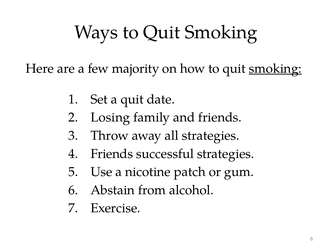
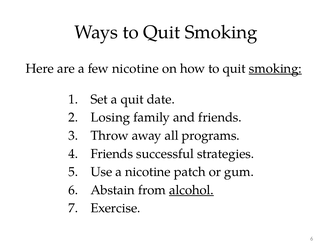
few majority: majority -> nicotine (135, 69)
all strategies: strategies -> programs (211, 135)
alcohol underline: none -> present (191, 190)
